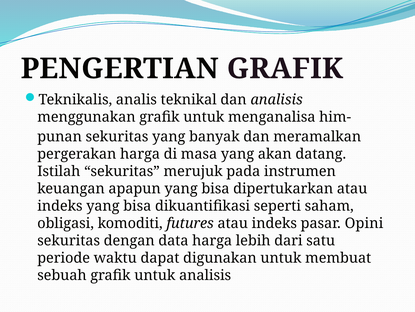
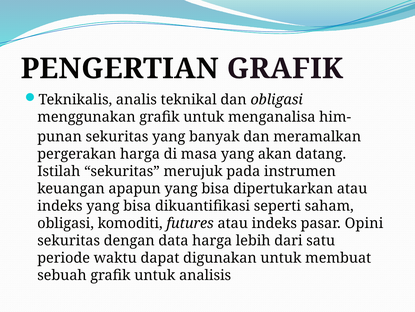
dan analisis: analisis -> obligasi (277, 100)
